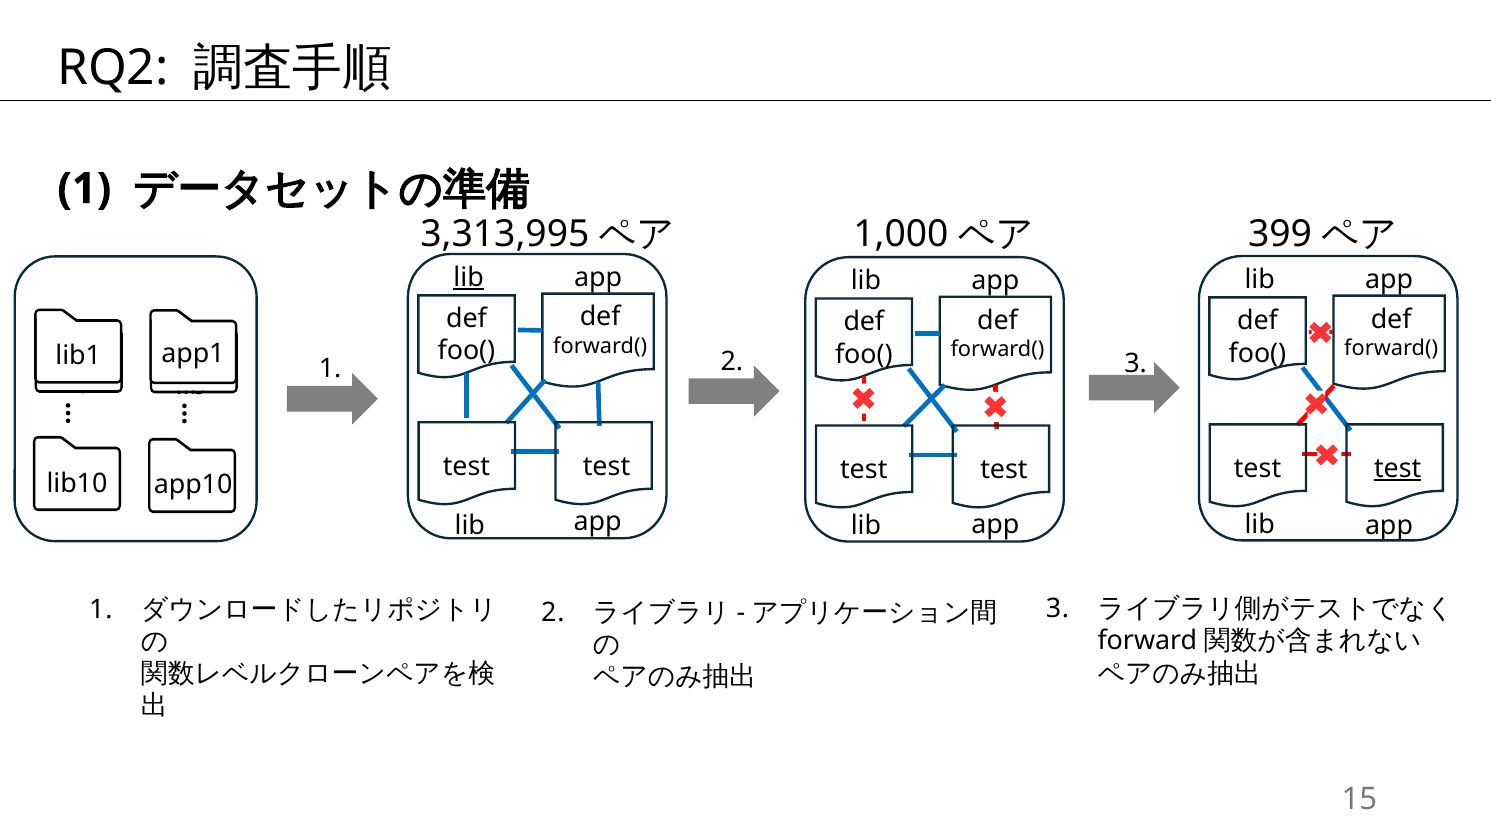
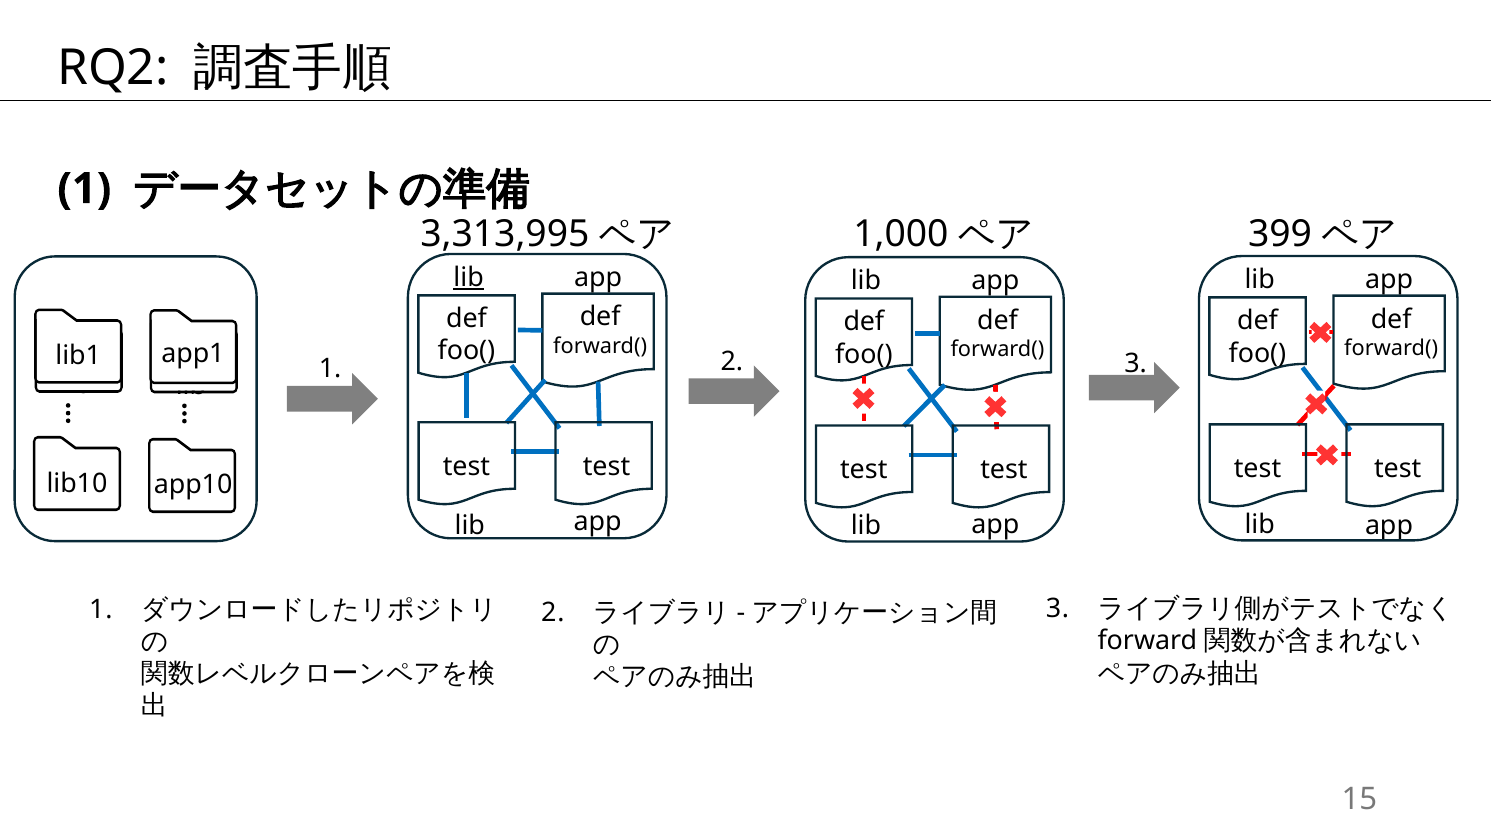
test underline: present -> none (1398, 468)
